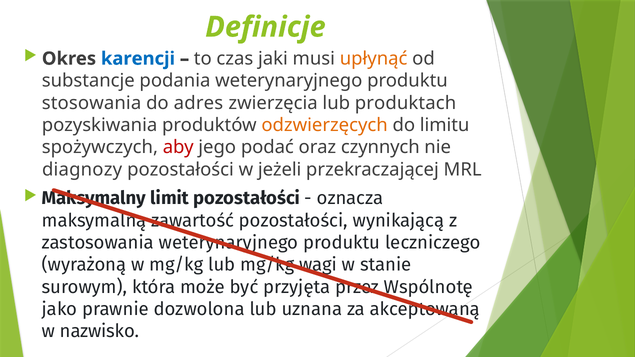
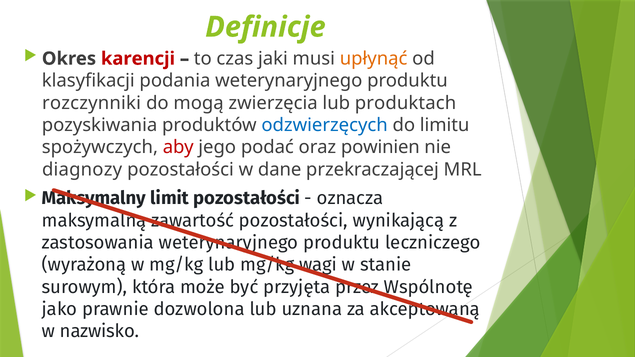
karencji colour: blue -> red (138, 59)
substancje: substancje -> klasyfikacji (88, 81)
stosowania: stosowania -> rozczynniki (92, 103)
adres: adres -> mogą (199, 103)
odzwierzęcych colour: orange -> blue (325, 125)
czynnych: czynnych -> powinien (380, 147)
jeżeli: jeżeli -> dane (280, 170)
